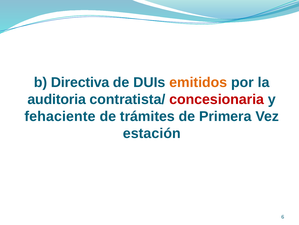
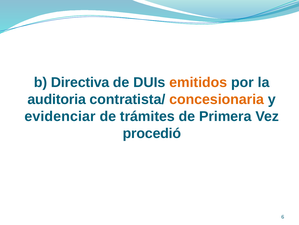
concesionaria colour: red -> orange (217, 99)
fehaciente: fehaciente -> evidenciar (60, 116)
estación: estación -> procedió (152, 133)
